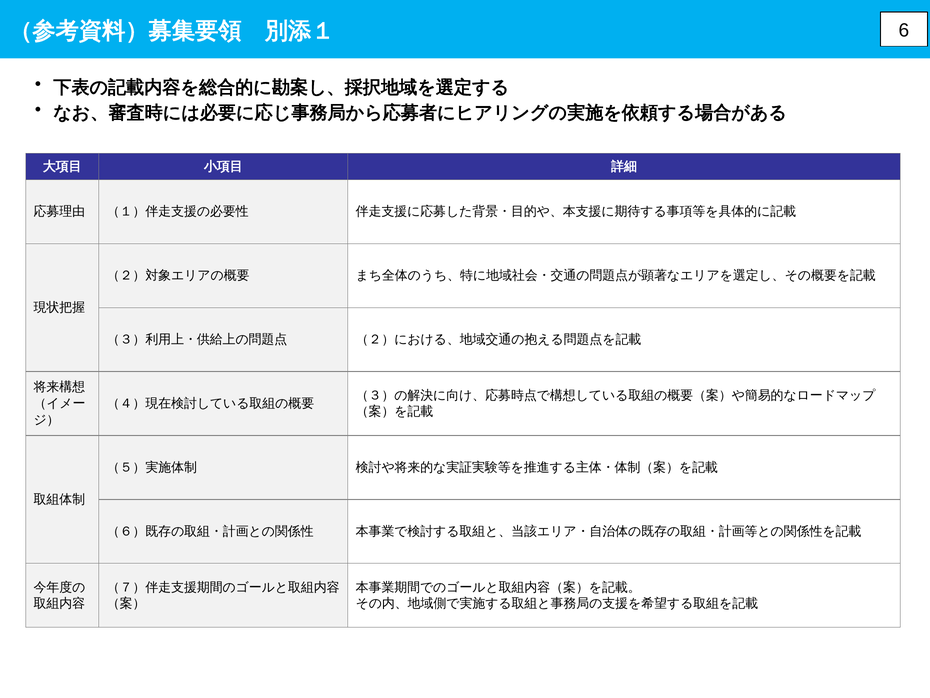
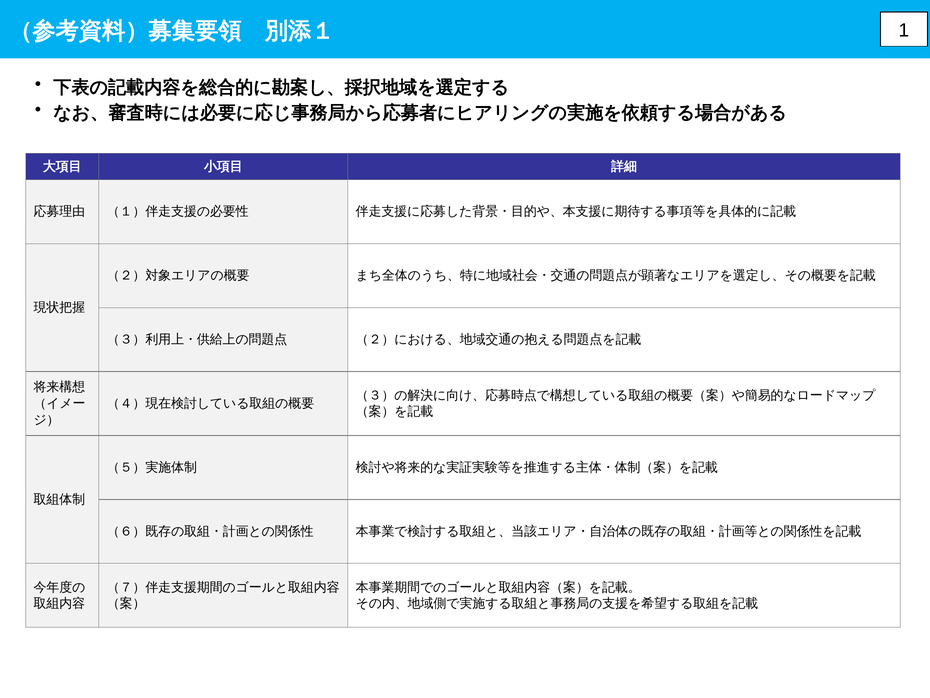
6: 6 -> 1 (904, 30)
